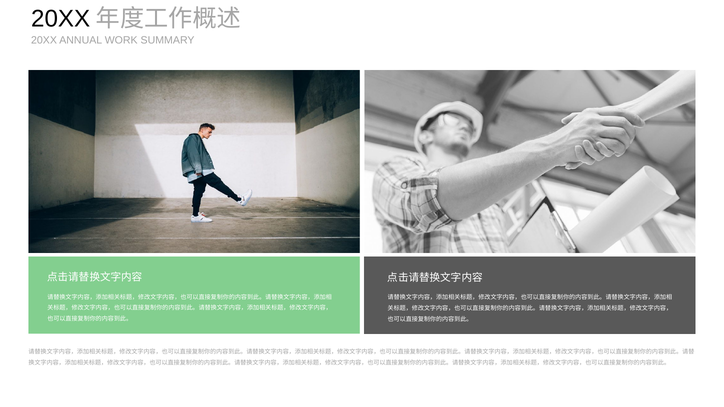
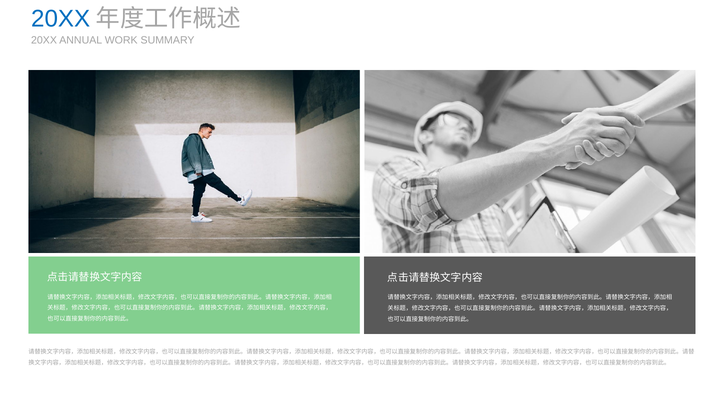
20XX colour: black -> blue (61, 19)
